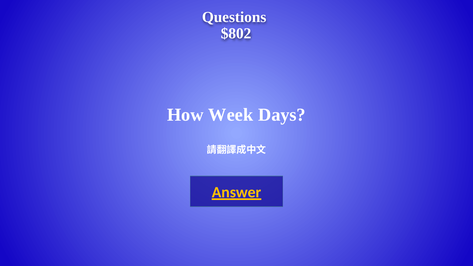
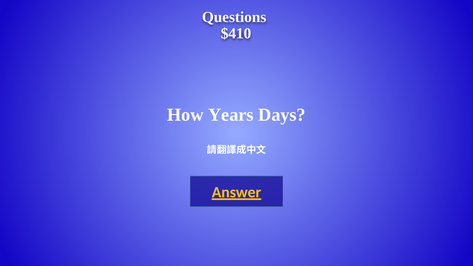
$802: $802 -> $410 (236, 34)
Week: Week -> Years (231, 115)
